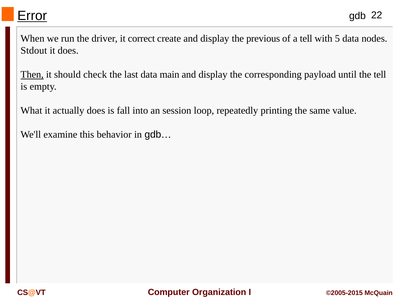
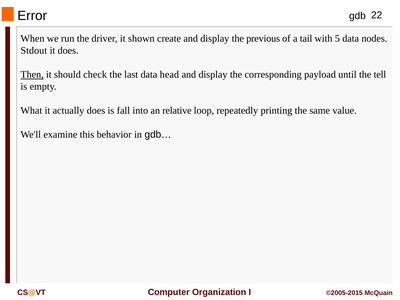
Error underline: present -> none (32, 16)
correct: correct -> shown (141, 39)
a tell: tell -> tail (306, 39)
main: main -> head (169, 75)
session: session -> relative (177, 111)
